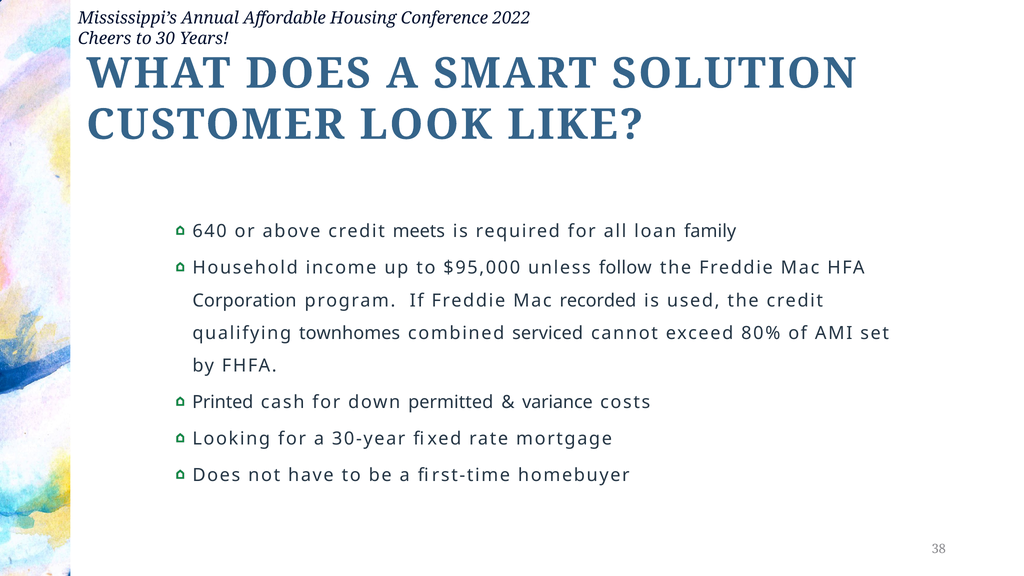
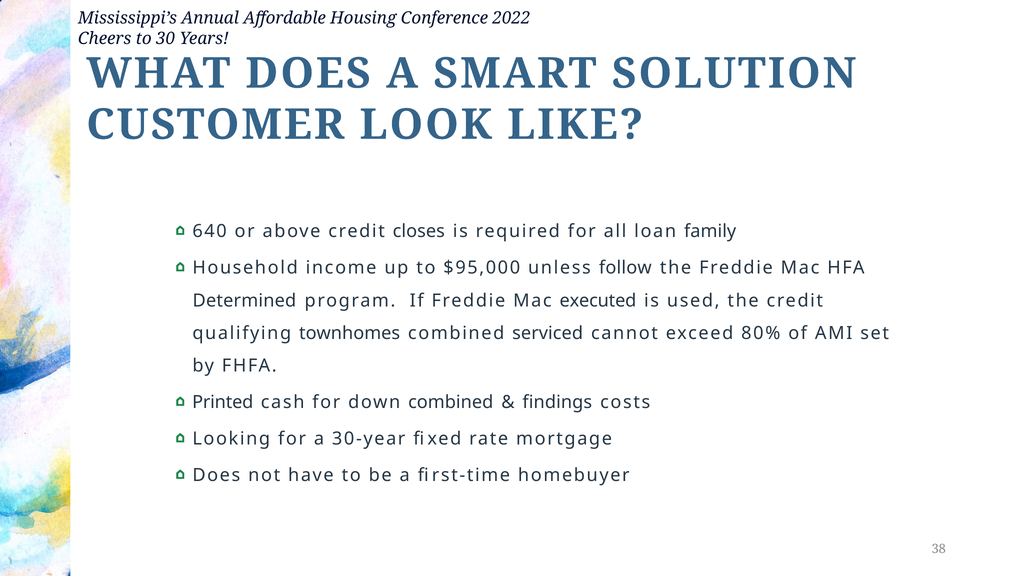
meets: meets -> closes (419, 231)
Corporation: Corporation -> Determined (244, 301)
recorded: recorded -> executed (598, 301)
down permitted: permitted -> combined (451, 402)
variance: variance -> findings (557, 402)
